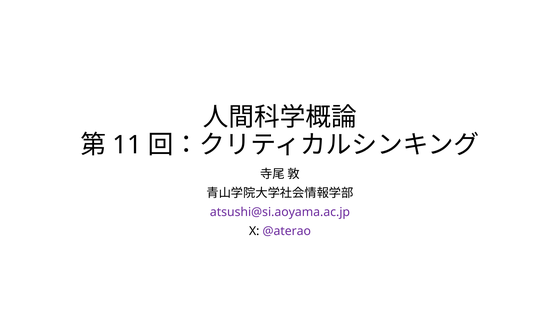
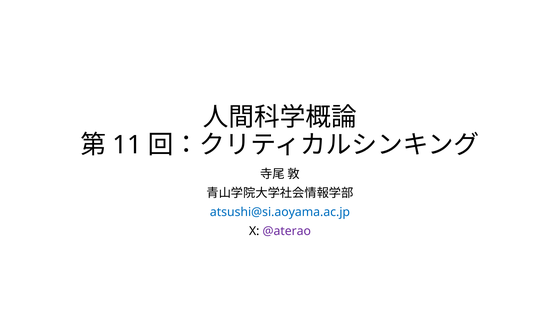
atsushi@si.aoyama.ac.jp colour: purple -> blue (280, 212)
